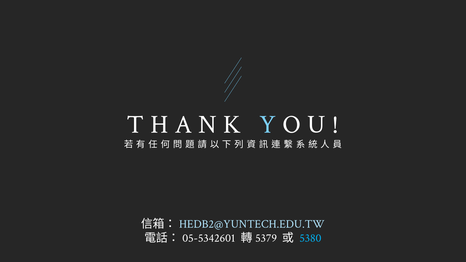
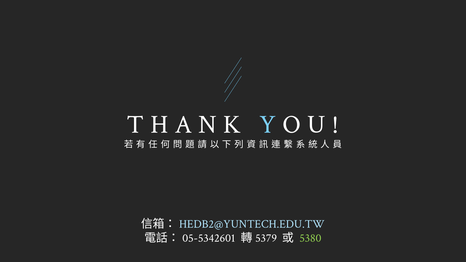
5380 colour: light blue -> light green (310, 238)
